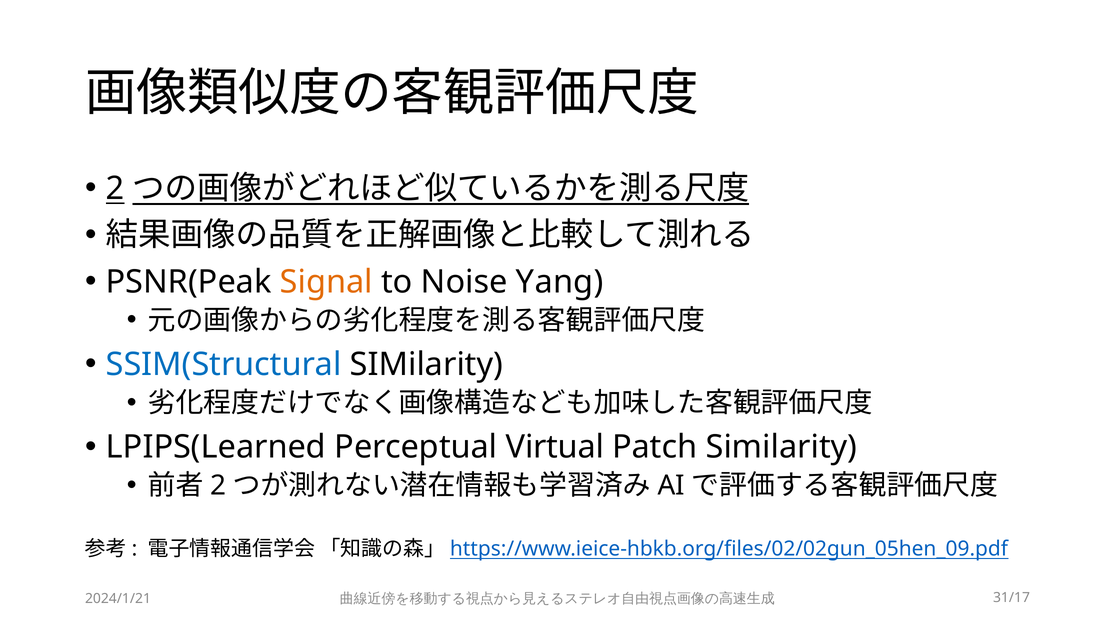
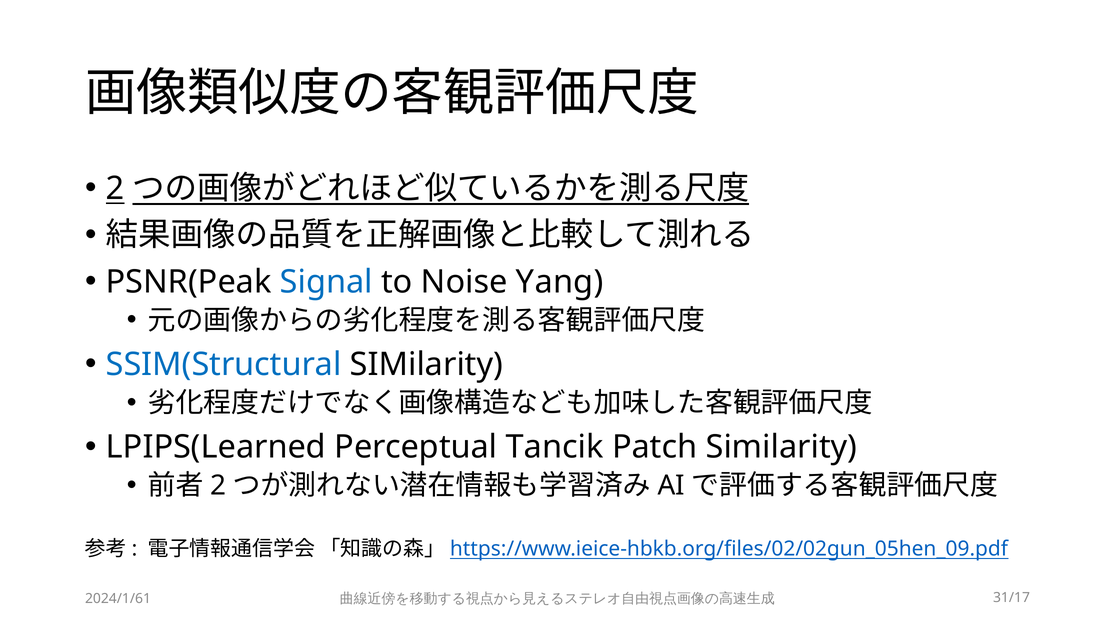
Signal colour: orange -> blue (326, 282)
Virtual: Virtual -> Tancik (555, 447)
2024/1/21: 2024/1/21 -> 2024/1/61 (118, 599)
